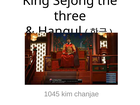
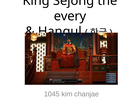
three: three -> every (70, 16)
